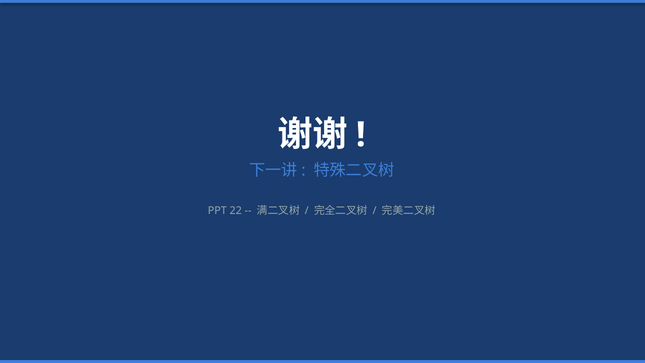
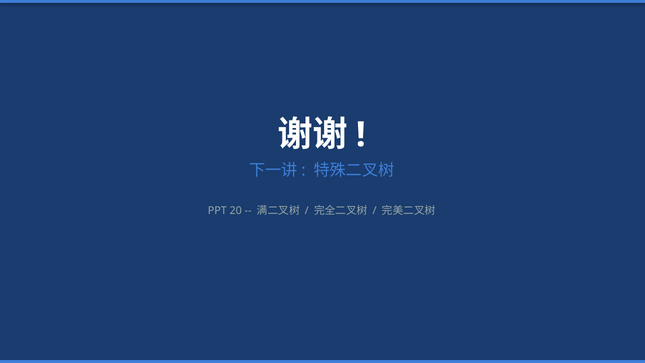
22: 22 -> 20 (236, 210)
